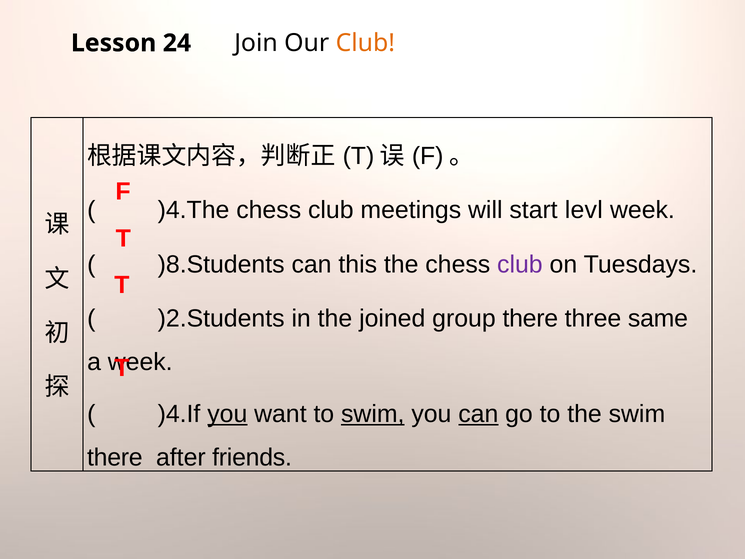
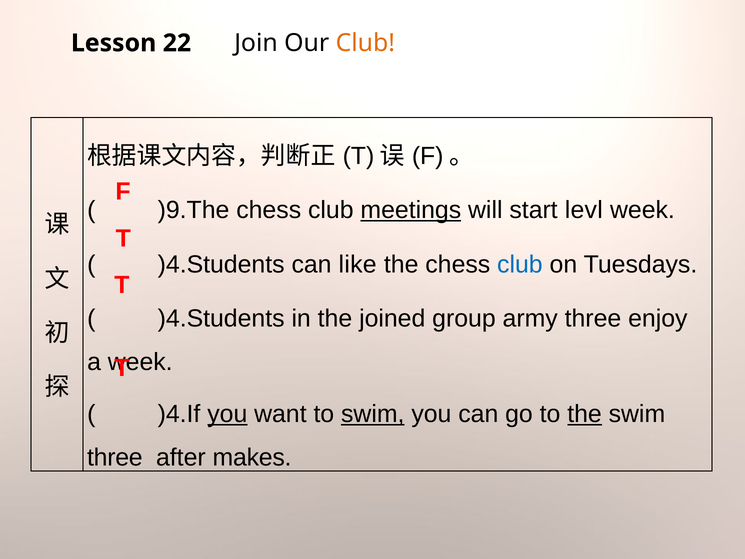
24: 24 -> 22 (177, 43)
)4.The: )4.The -> )9.The (194, 210)
meetings underline: none -> present (411, 210)
)8.Students: )8.Students -> )4.Students (221, 264)
this: this -> like (358, 264)
club colour: purple -> blue (520, 264)
)2.Students: )2.Students -> )4.Students (221, 318)
group there: there -> army (530, 318)
same: same -> enjoy (658, 318)
can underline: present -> none (478, 414)
the underline: none -> present (585, 414)
there: there -> three (115, 457)
friends: friends -> makes (252, 457)
